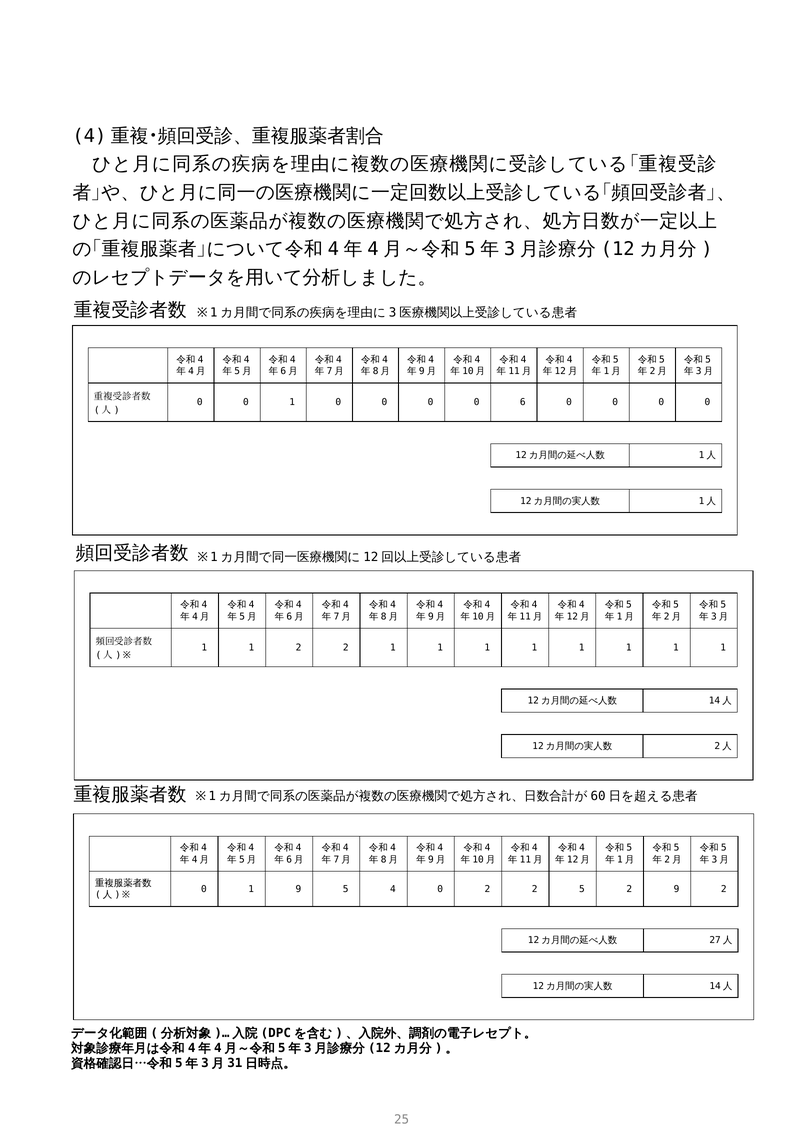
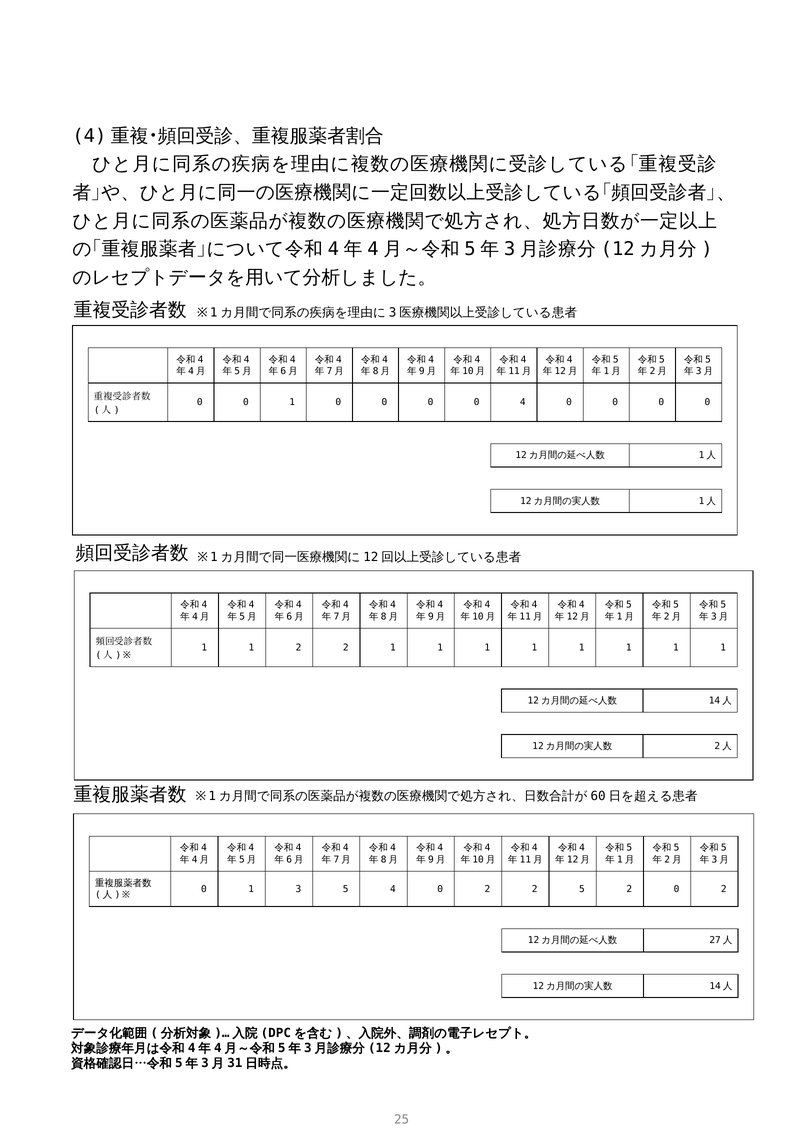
0 6: 6 -> 4 (523, 402)
1 9: 9 -> 3 (298, 888)
2 9: 9 -> 0 (676, 888)
